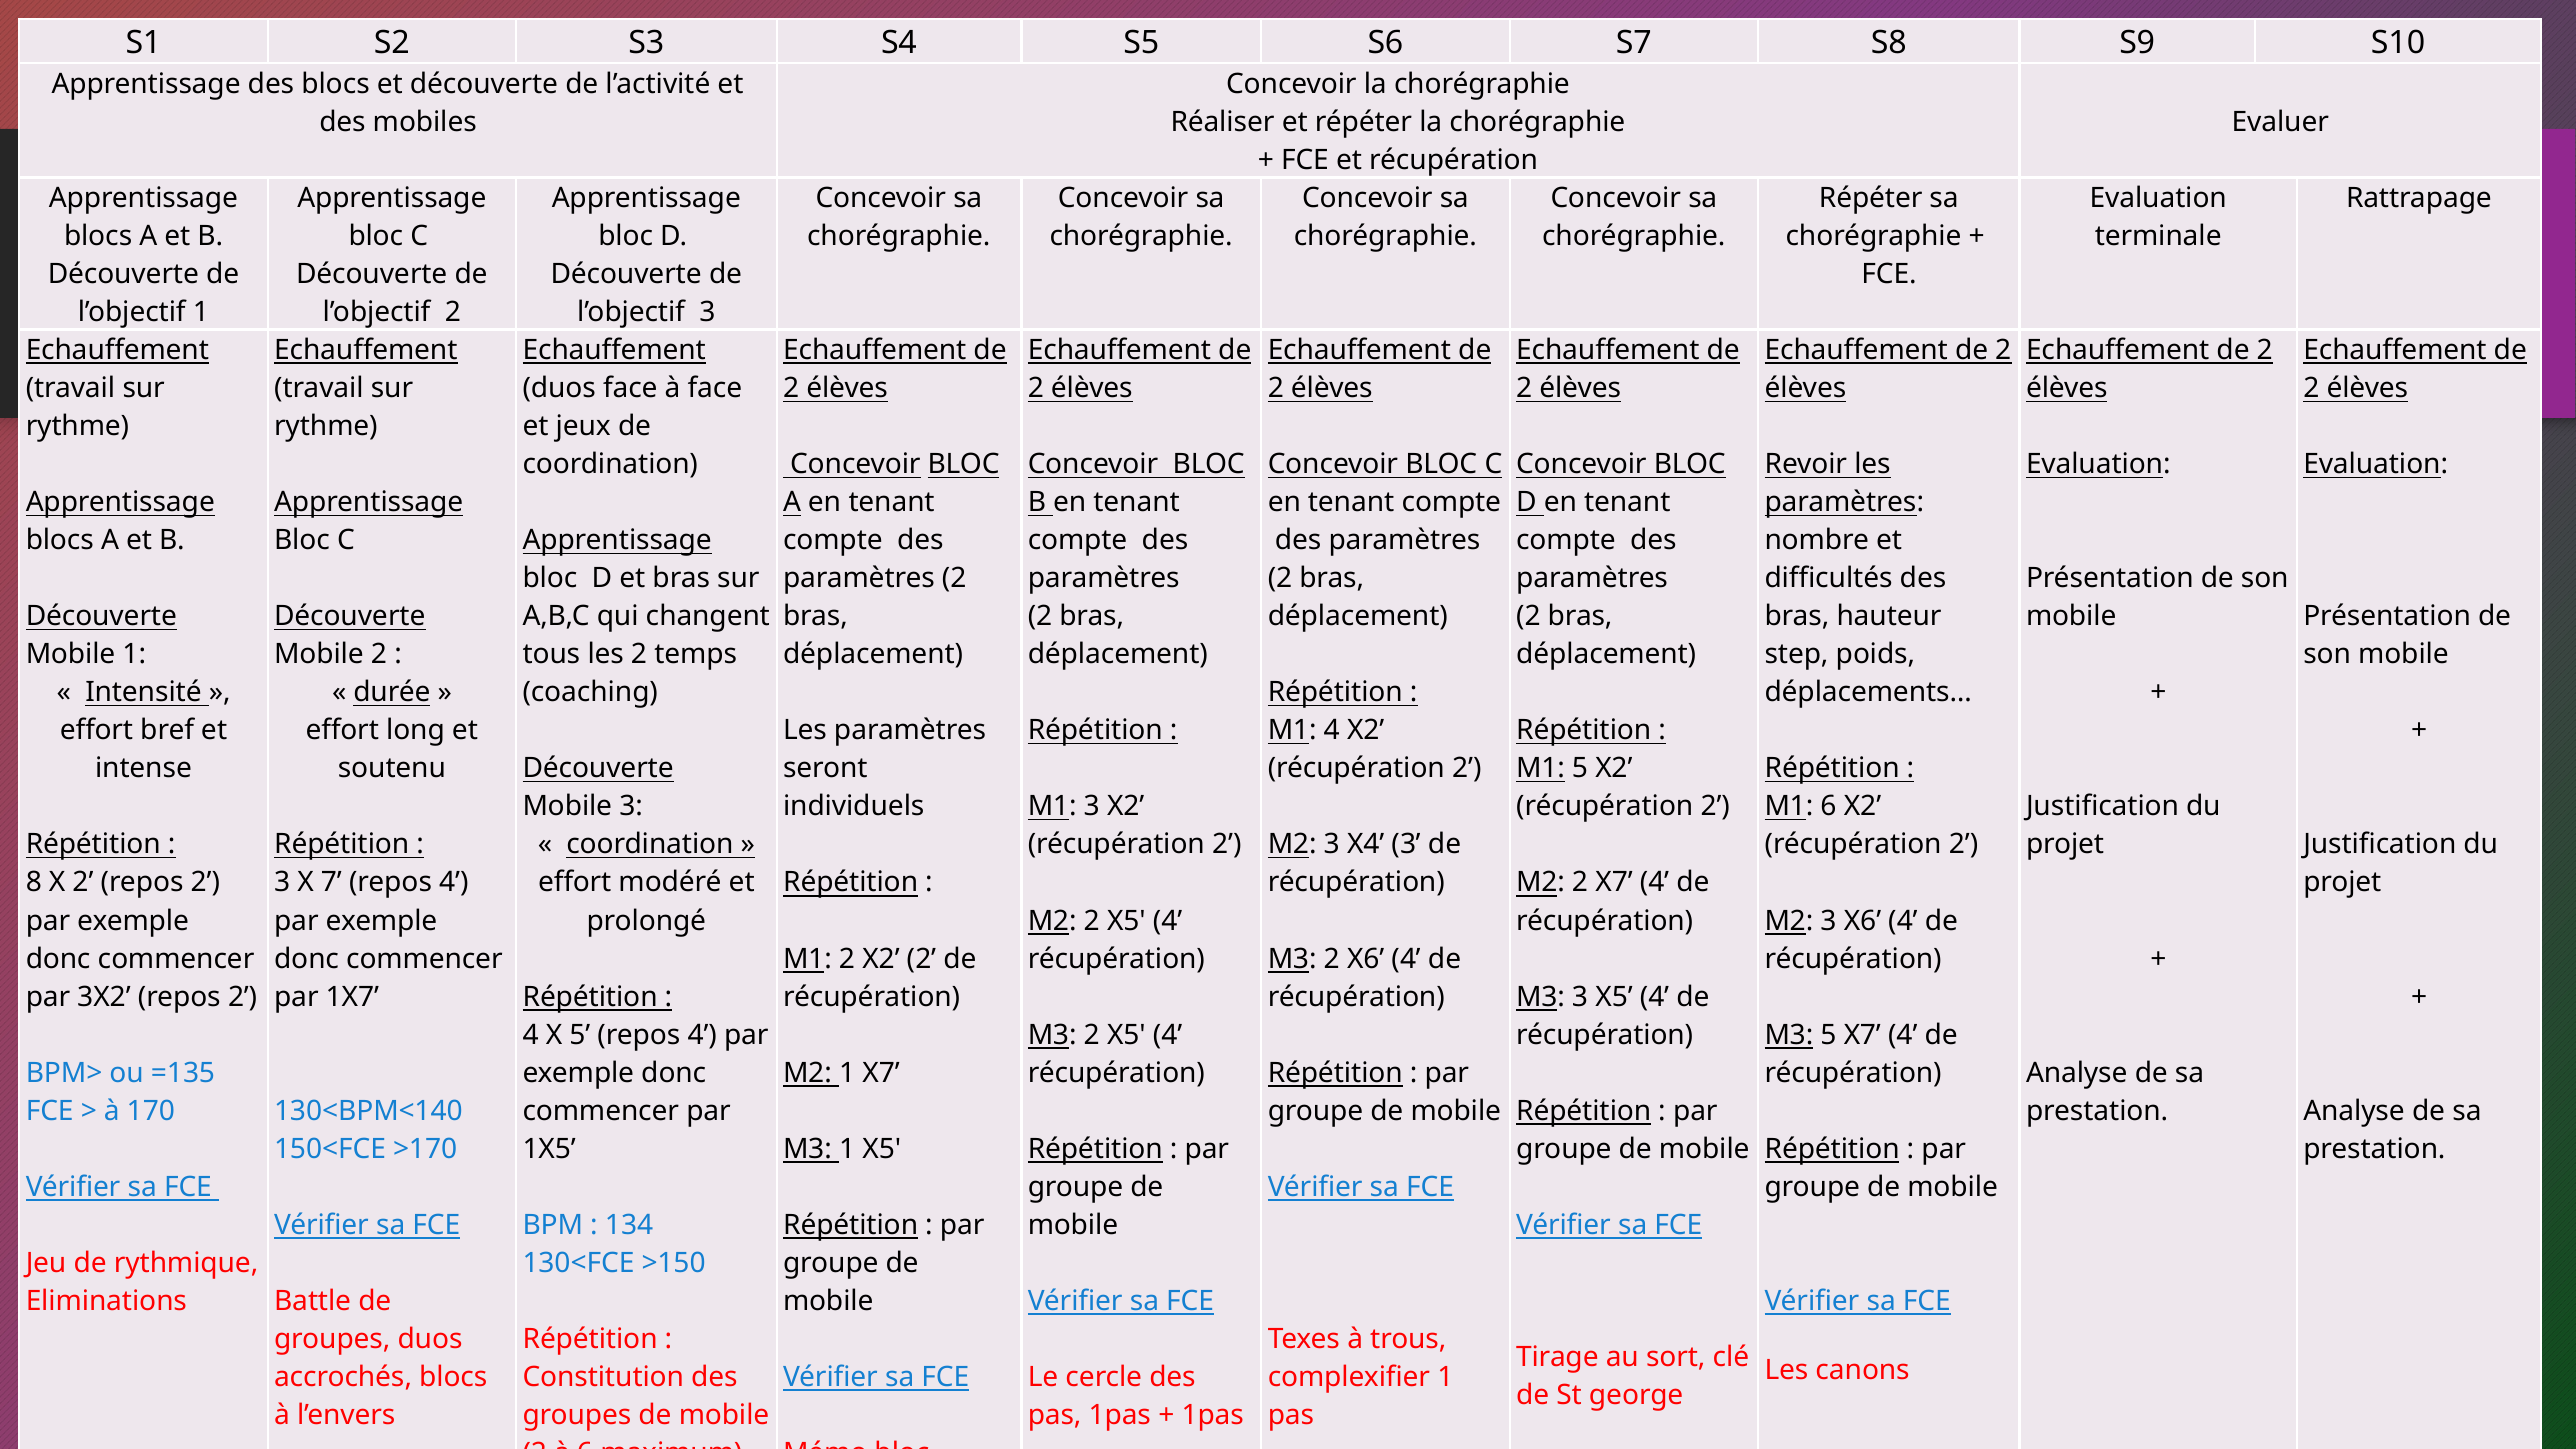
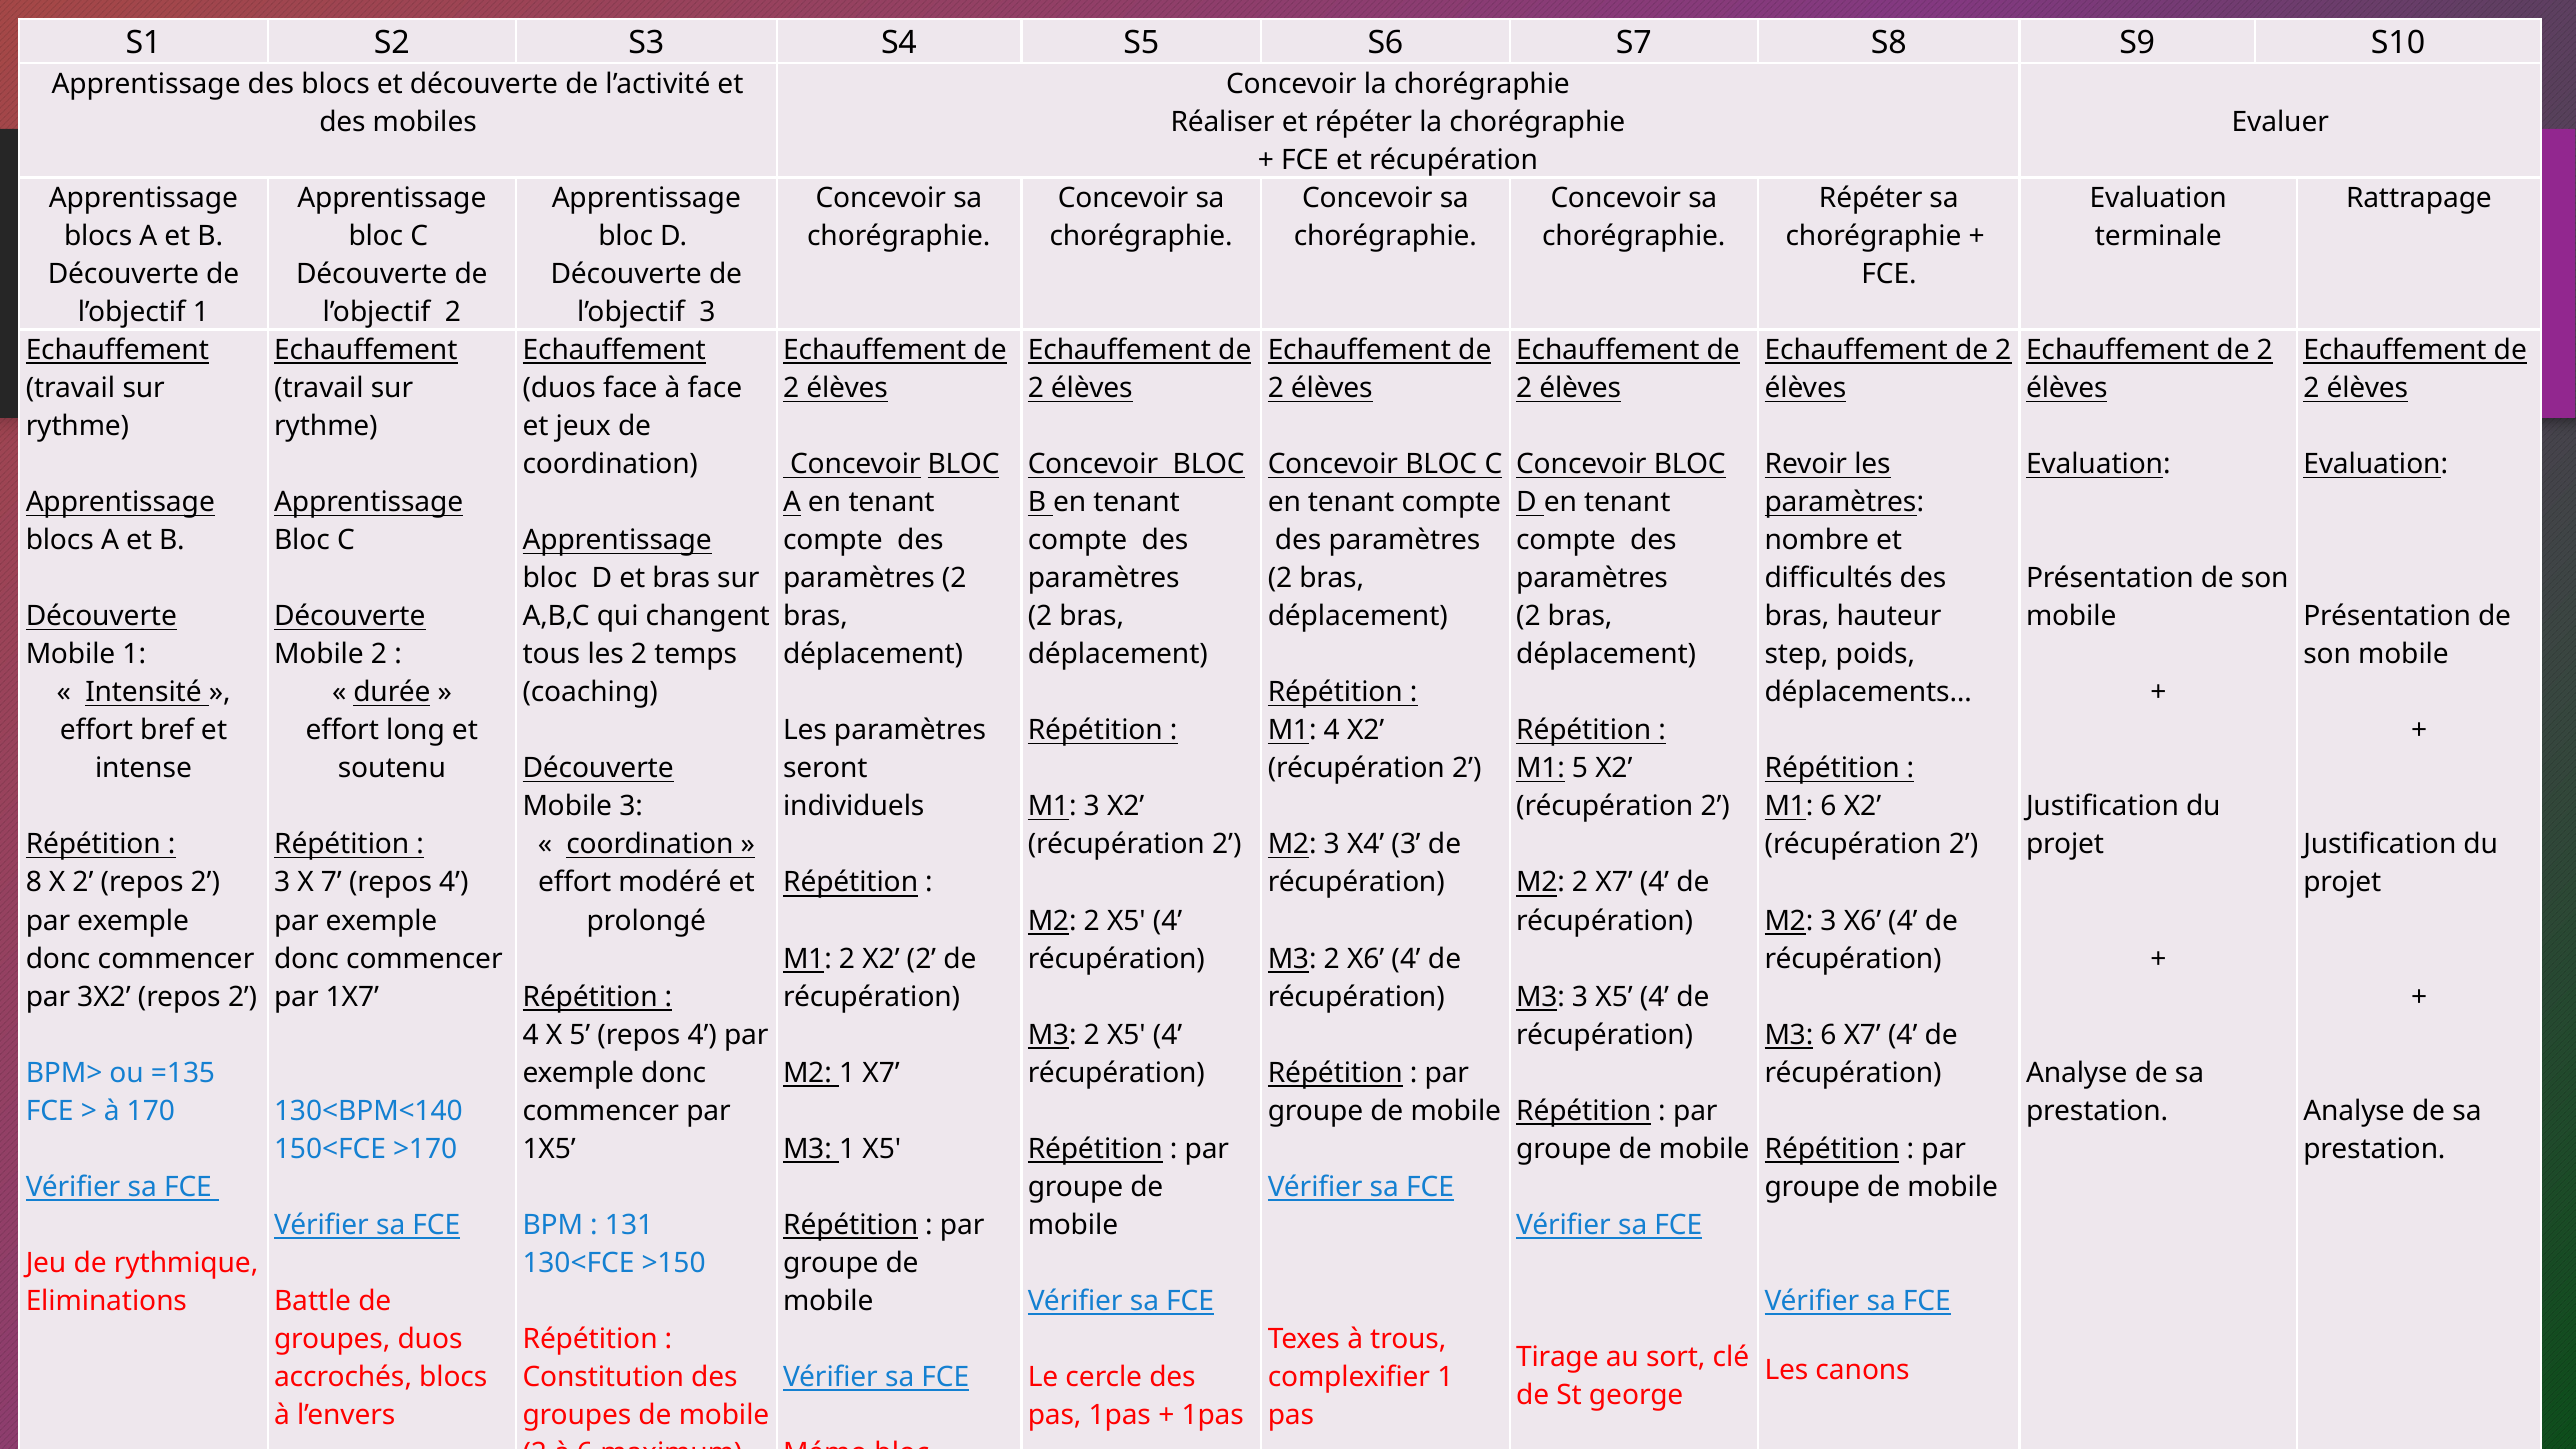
M3 5: 5 -> 6 (1828, 1035)
134: 134 -> 131 (629, 1225)
